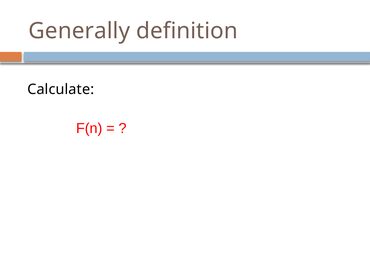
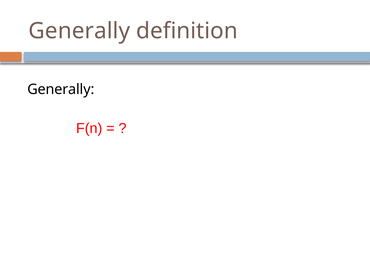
Calculate: Calculate -> Generally (61, 89)
